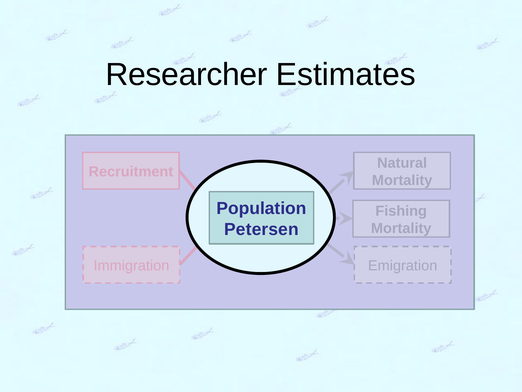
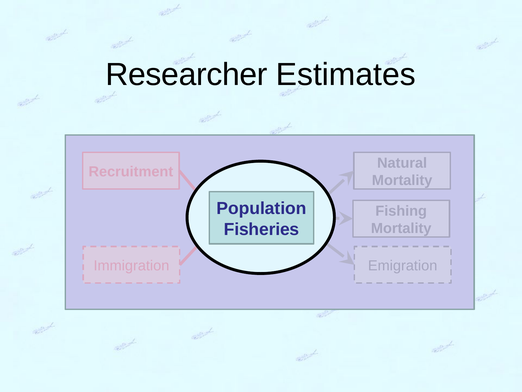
Petersen: Petersen -> Fisheries (262, 229)
